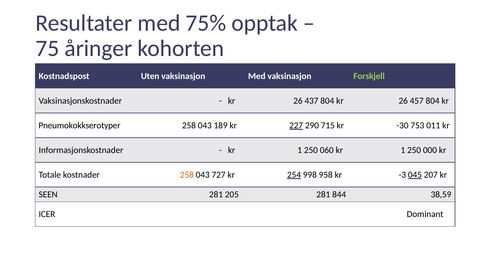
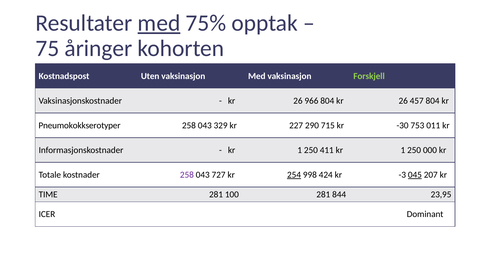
med underline: none -> present (159, 23)
437: 437 -> 966 (311, 101)
189: 189 -> 329 (221, 125)
227 underline: present -> none (296, 125)
060: 060 -> 411 (327, 150)
258 colour: orange -> purple (187, 175)
958: 958 -> 424 (326, 175)
SEEN: SEEN -> TIME (48, 194)
205: 205 -> 100 (232, 194)
38,59: 38,59 -> 23,95 (441, 194)
